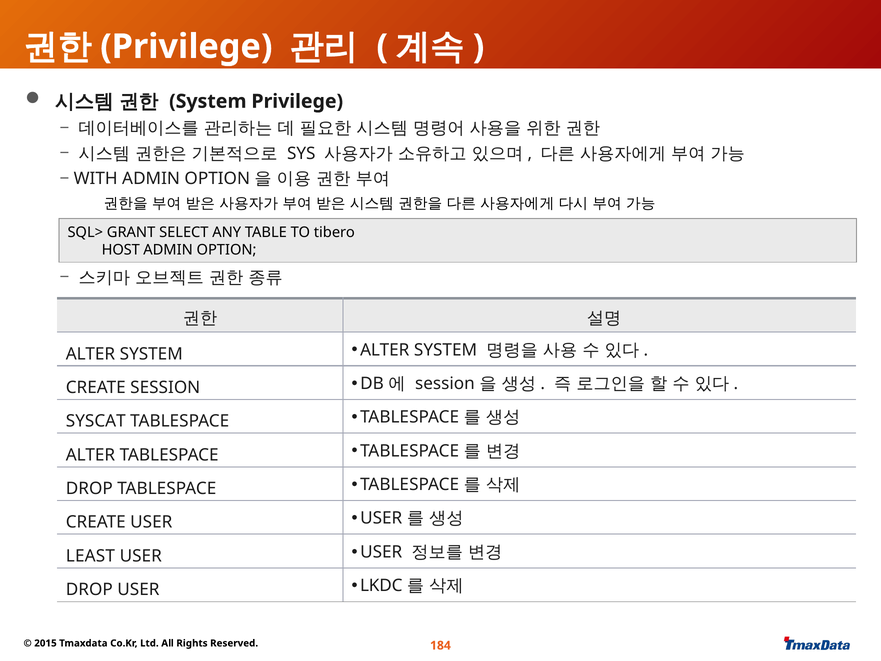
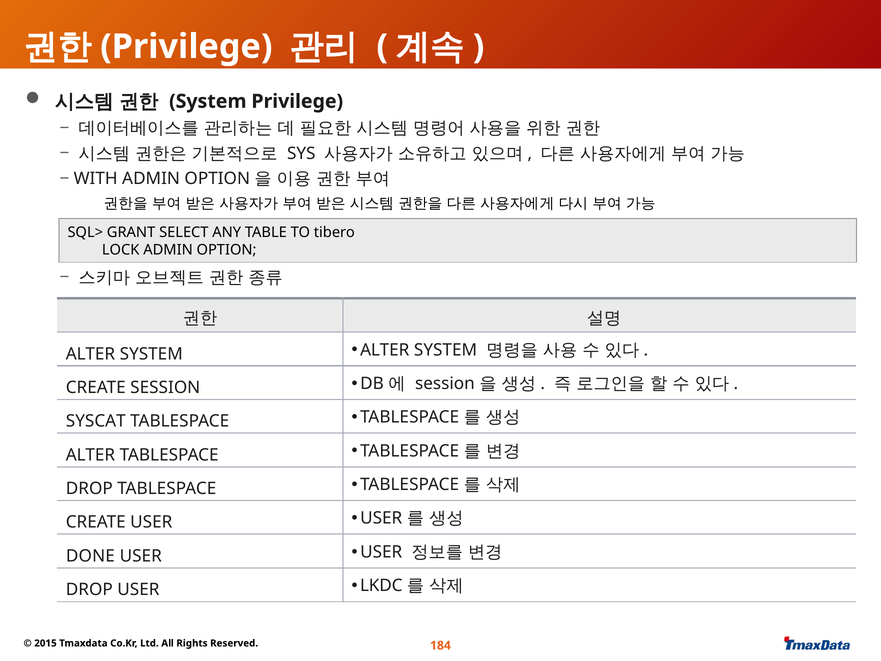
HOST: HOST -> LOCK (121, 250)
LEAST: LEAST -> DONE (90, 556)
